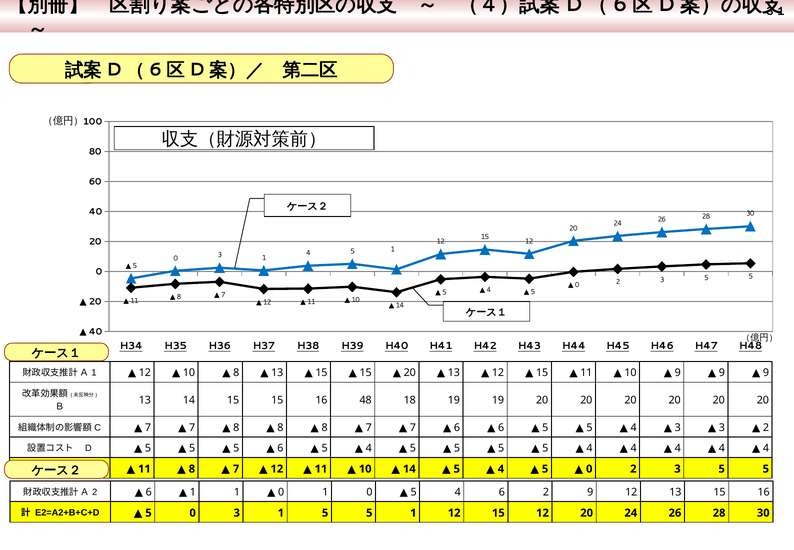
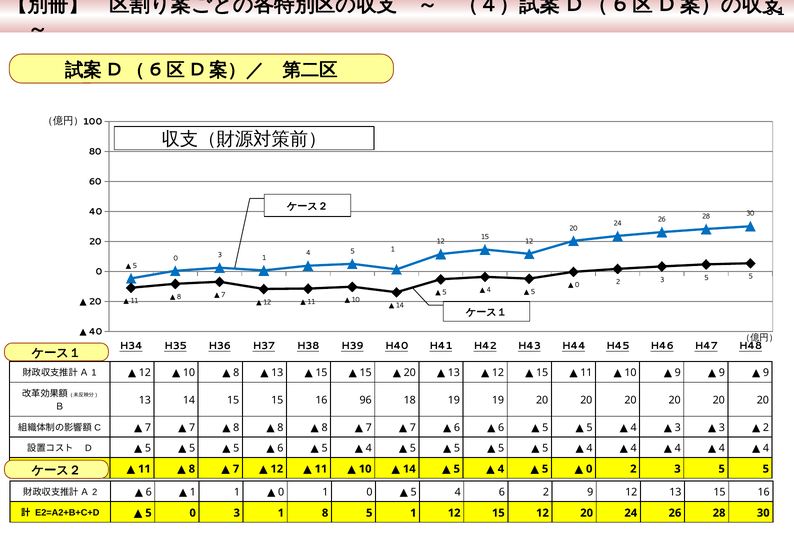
48: 48 -> 96 (366, 400)
1 5: 5 -> 8 (325, 513)
